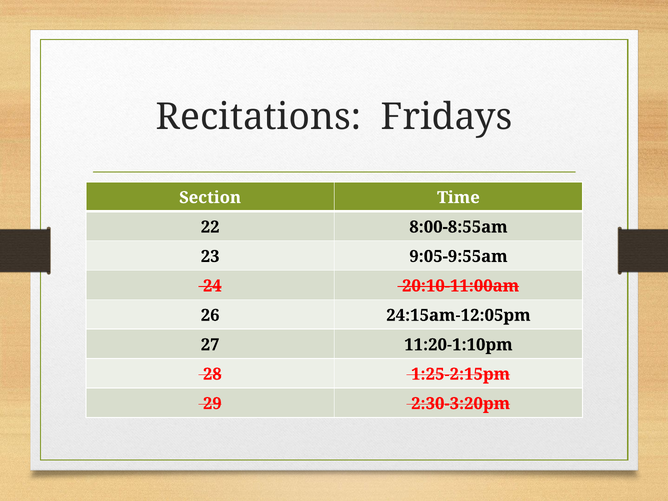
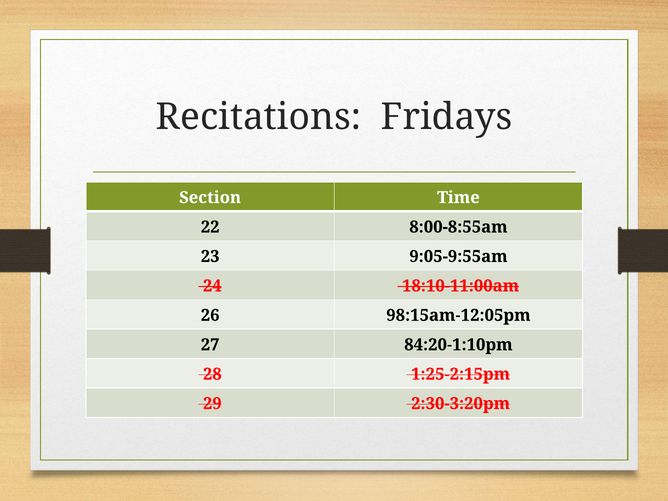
20:10-11:00am: 20:10-11:00am -> 18:10-11:00am (461, 286)
24:15am-12:05pm: 24:15am-12:05pm -> 98:15am-12:05pm (458, 315)
11:20-1:10pm: 11:20-1:10pm -> 84:20-1:10pm (458, 345)
